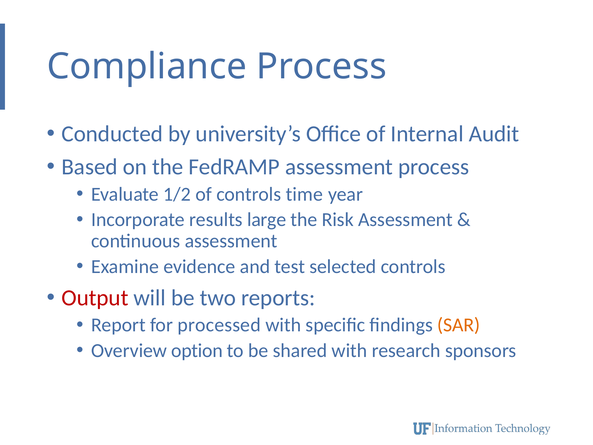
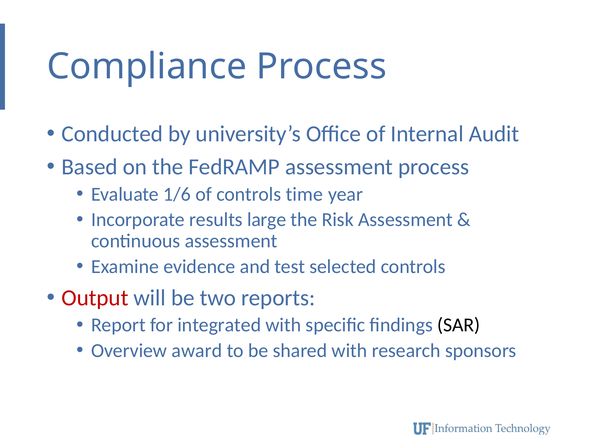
1/2: 1/2 -> 1/6 (177, 194)
processed: processed -> integrated (219, 325)
SAR colour: orange -> black (459, 325)
option: option -> award (197, 350)
